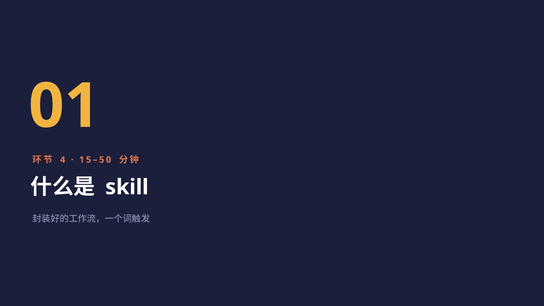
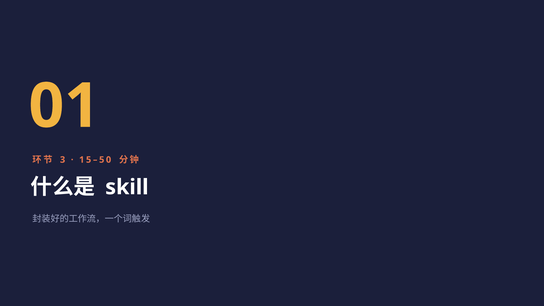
4: 4 -> 3 (63, 160)
